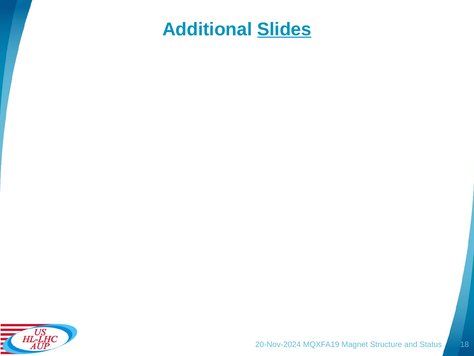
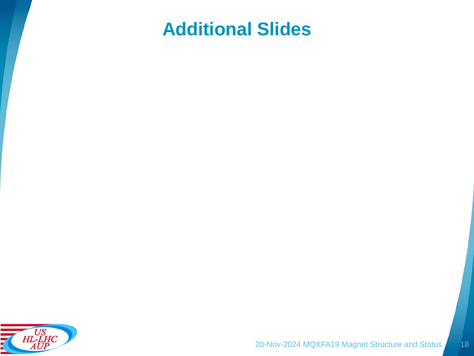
Slides underline: present -> none (284, 29)
